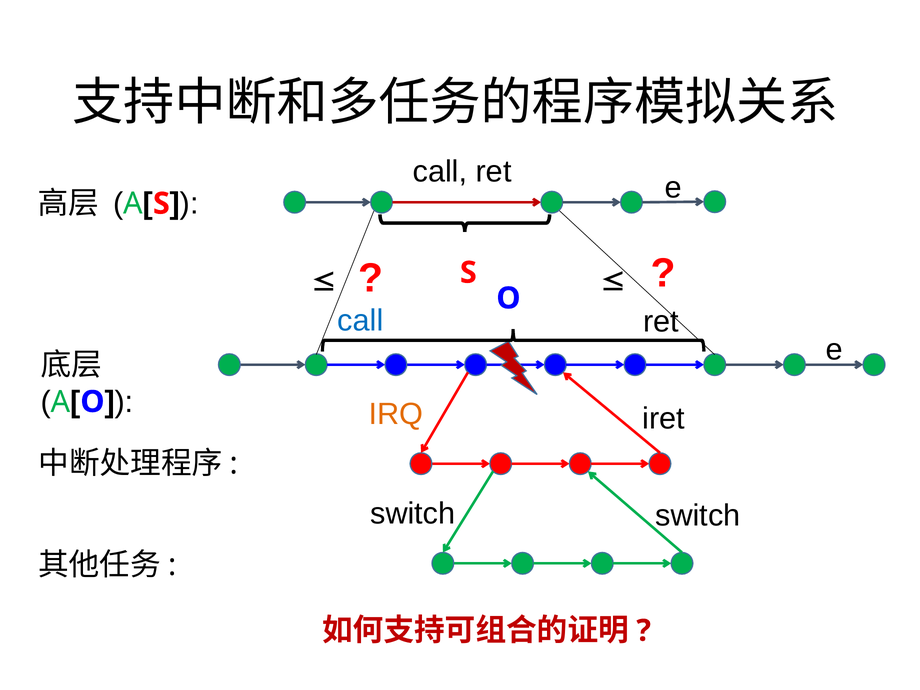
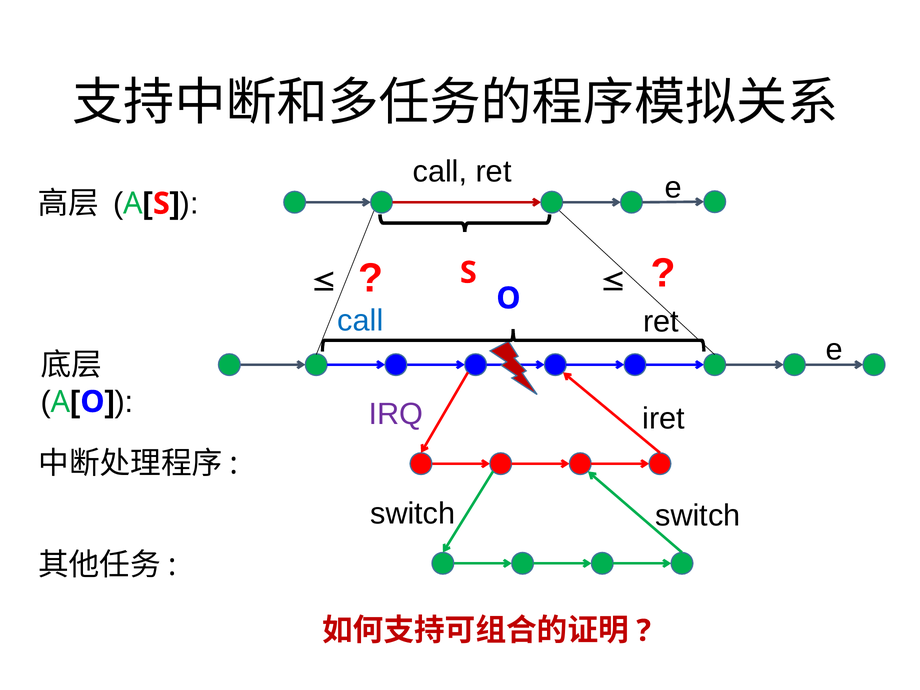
IRQ colour: orange -> purple (396, 414)
